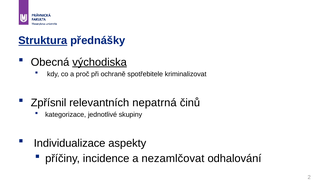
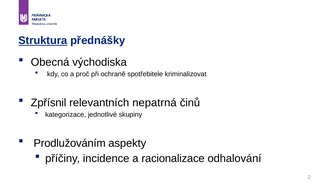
východiska underline: present -> none (100, 62)
Individualizace: Individualizace -> Prodlužováním (70, 143)
nezamlčovat: nezamlčovat -> racionalizace (173, 158)
